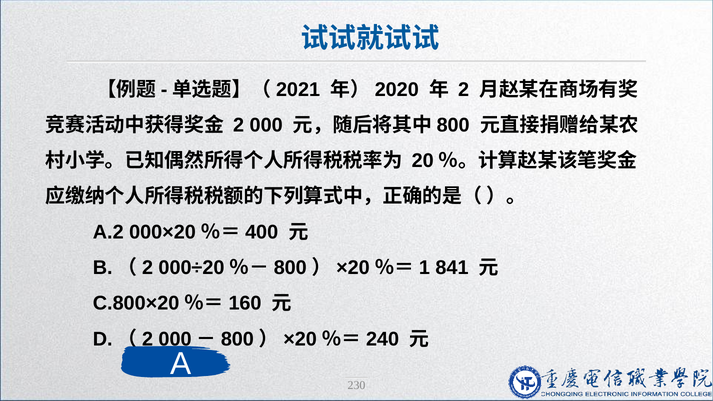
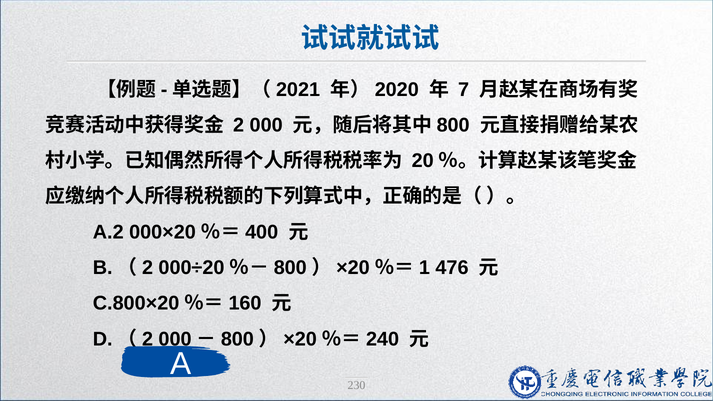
2: 2 -> 7 (464, 89)
841: 841 -> 476 (452, 268)
